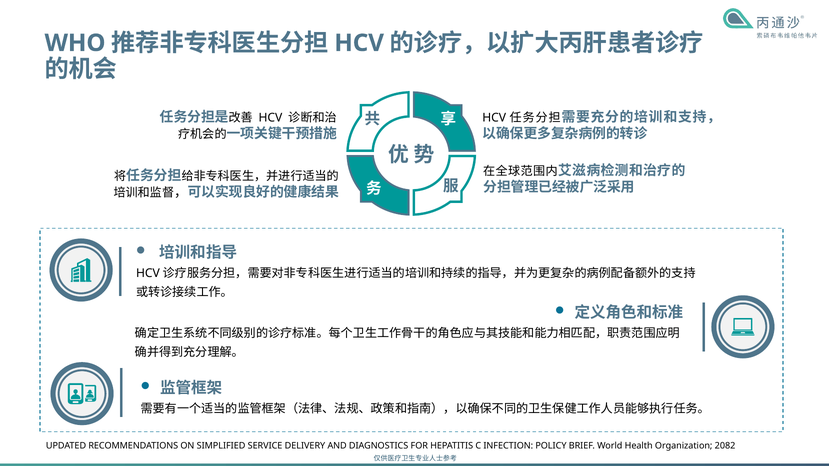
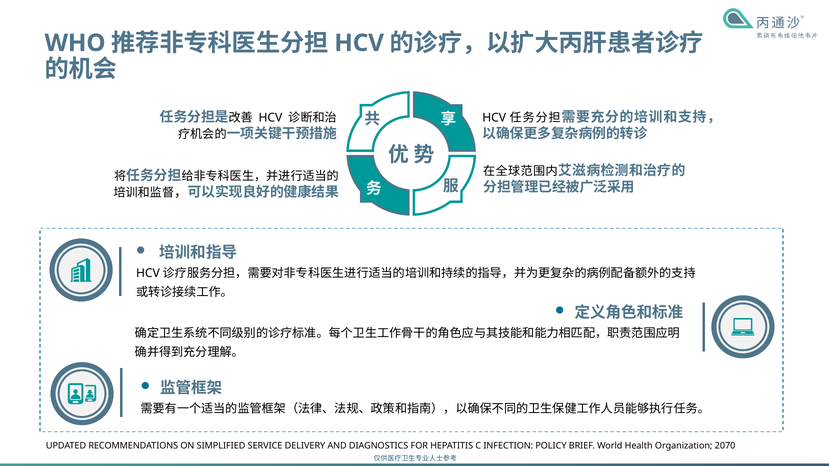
2082: 2082 -> 2070 (725, 446)
